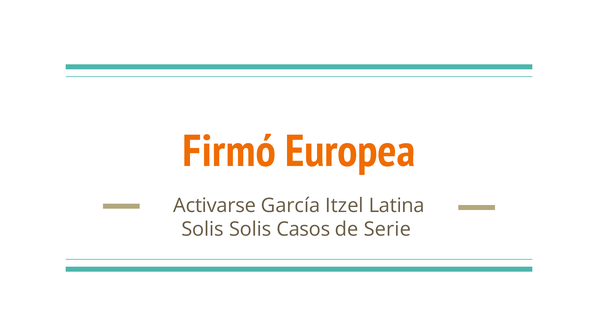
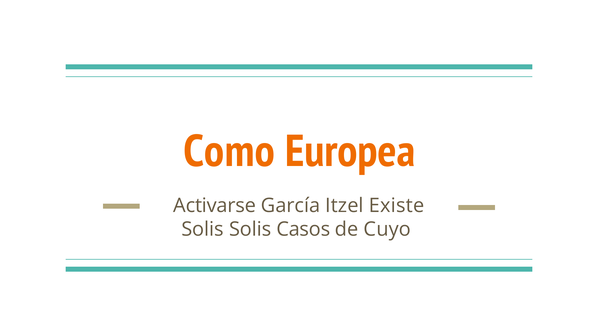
Firmó: Firmó -> Como (229, 152)
Latina: Latina -> Existe (397, 206)
Serie: Serie -> Cuyo (387, 230)
